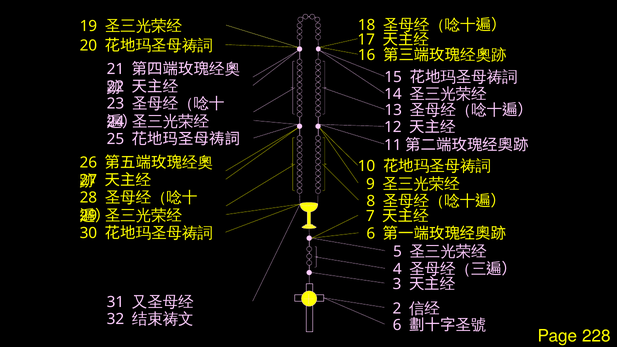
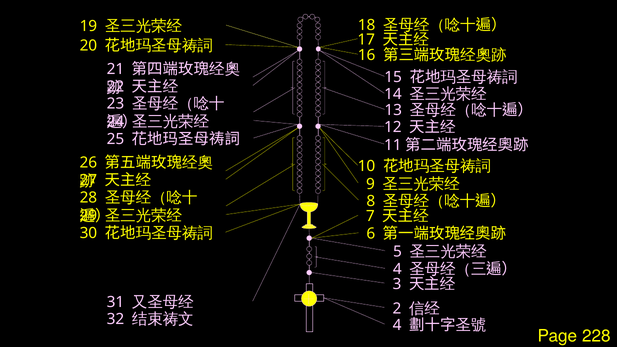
6: 6 -> 4 (397, 325)
